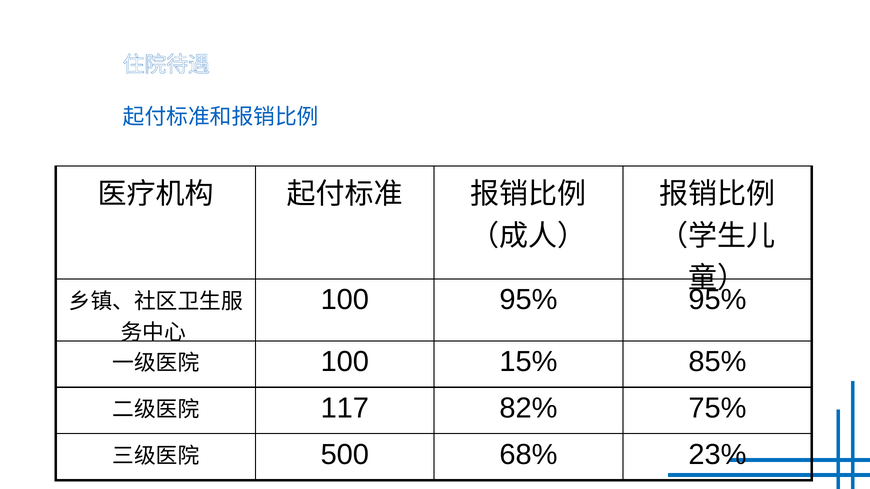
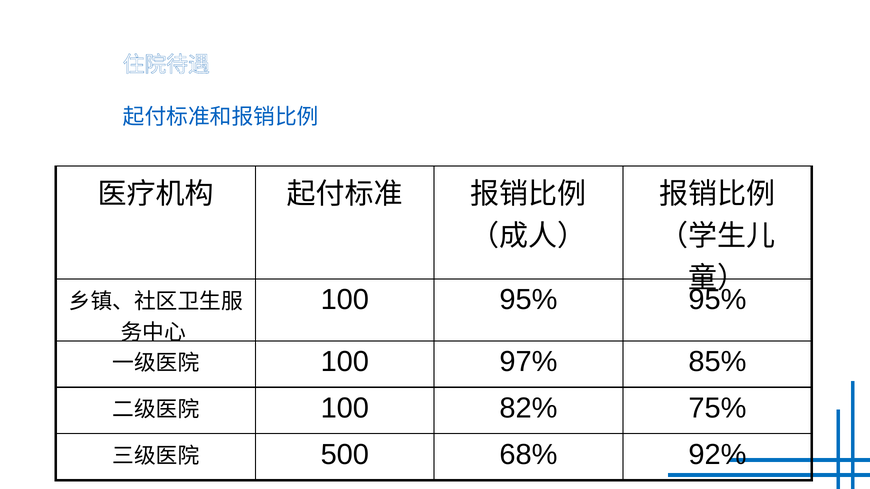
15%: 15% -> 97% (528, 362)
117: 117 -> 100 (345, 409)
23%: 23% -> 92% (717, 455)
